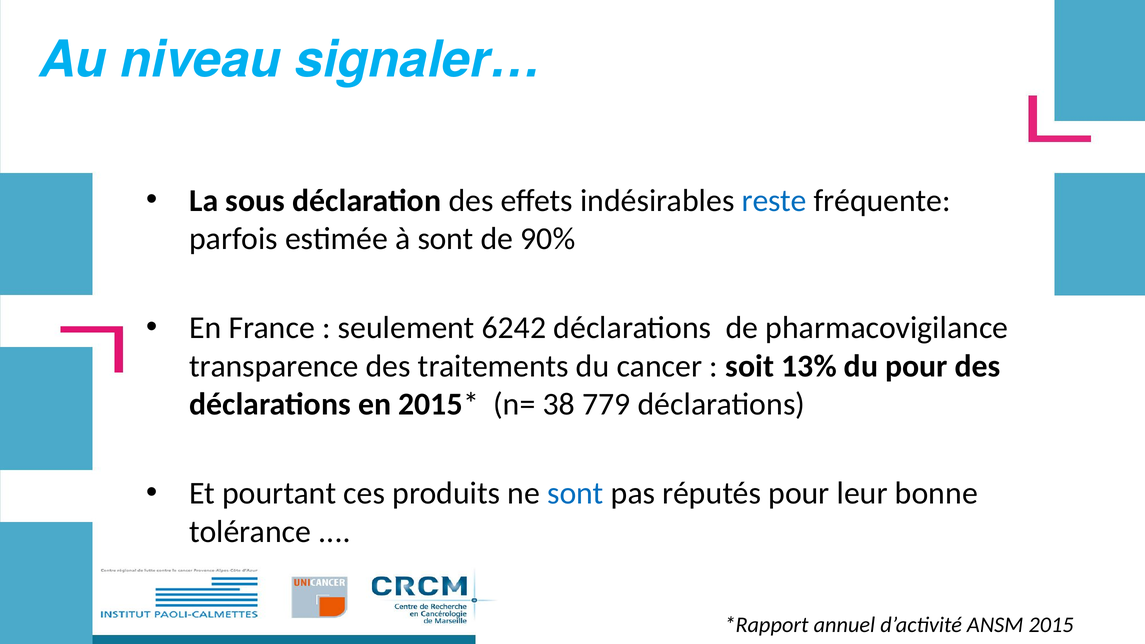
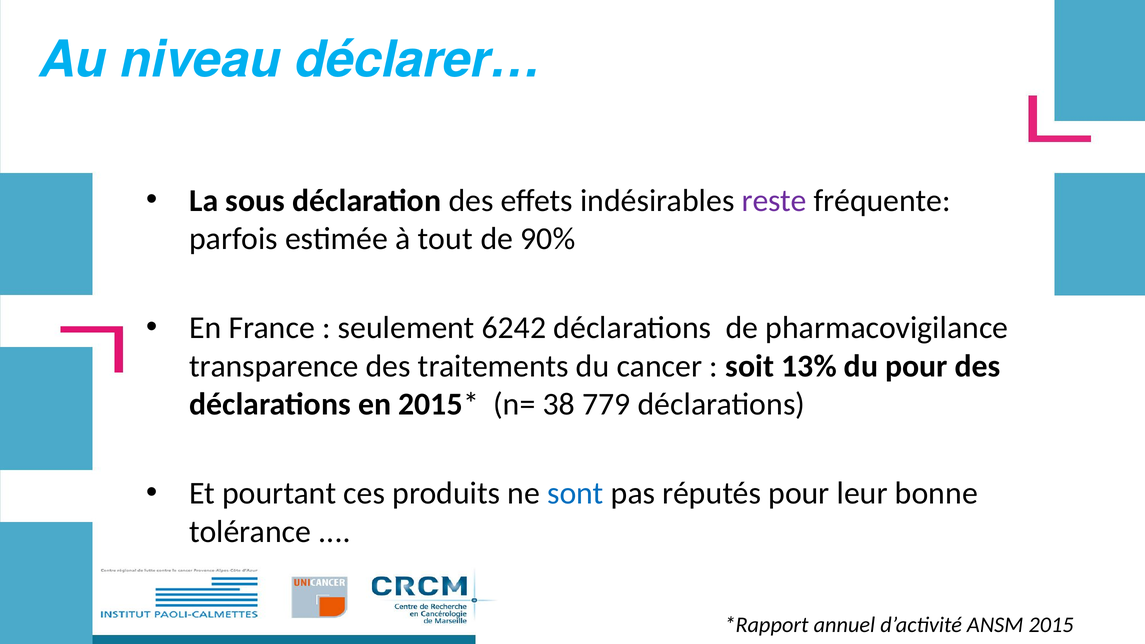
signaler…: signaler… -> déclarer… (418, 60)
reste colour: blue -> purple (774, 201)
à sont: sont -> tout (445, 239)
